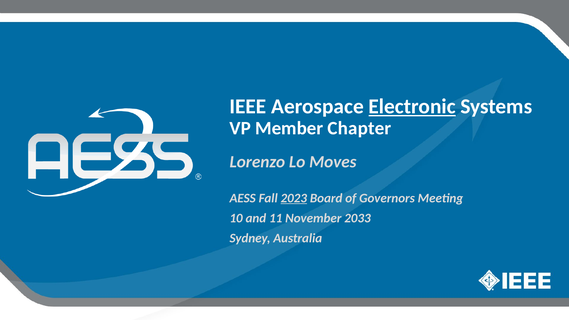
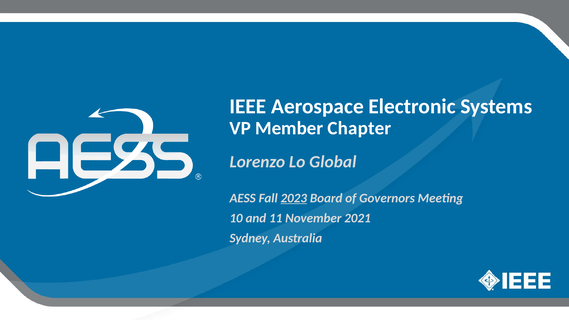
Electronic underline: present -> none (412, 106)
Moves: Moves -> Global (333, 162)
2033: 2033 -> 2021 (358, 218)
